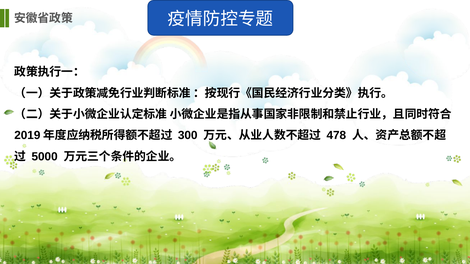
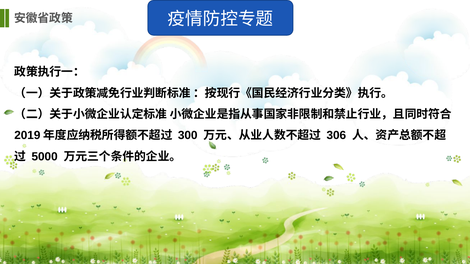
478: 478 -> 306 (336, 136)
